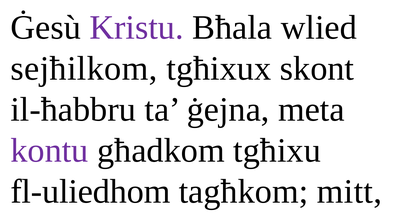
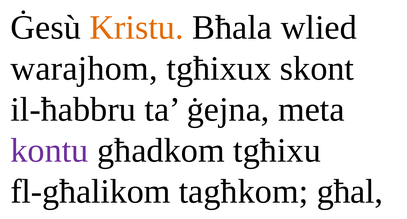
Kristu colour: purple -> orange (137, 28)
sejħilkom: sejħilkom -> warajhom (84, 69)
fl-uliedhom: fl-uliedhom -> fl-għalikom (90, 192)
mitt: mitt -> għal (350, 192)
